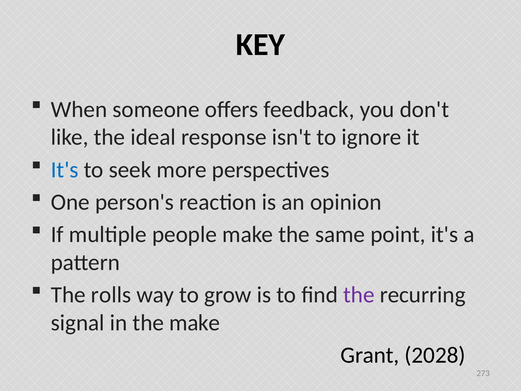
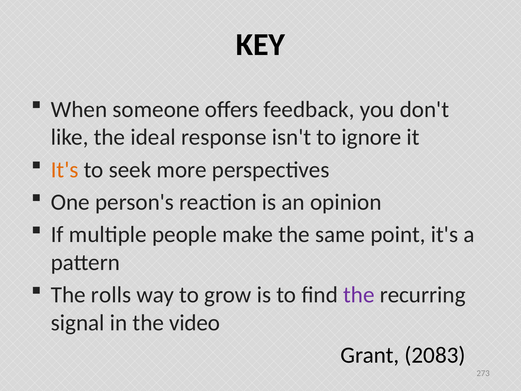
It's colour: blue -> orange (65, 170)
the make: make -> video (195, 323)
2028: 2028 -> 2083 (435, 355)
